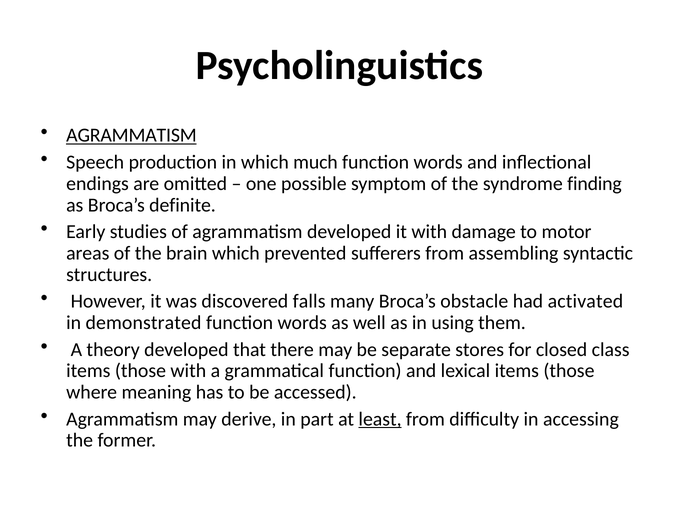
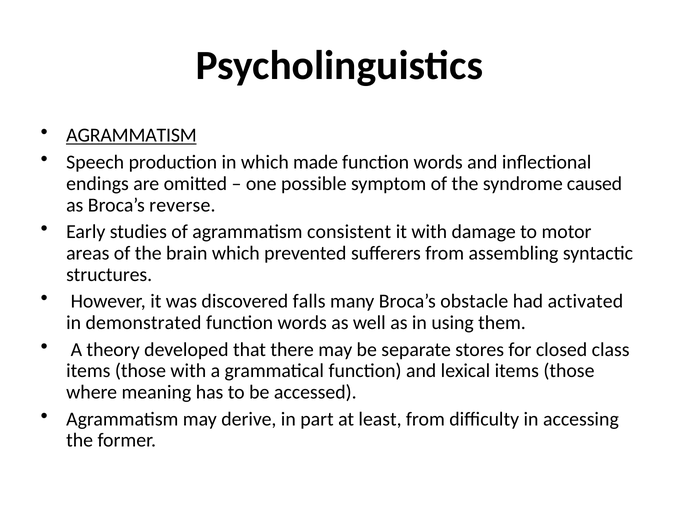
much: much -> made (316, 162)
finding: finding -> caused (594, 184)
definite: definite -> reverse (182, 205)
agrammatism developed: developed -> consistent (349, 232)
least underline: present -> none (380, 419)
